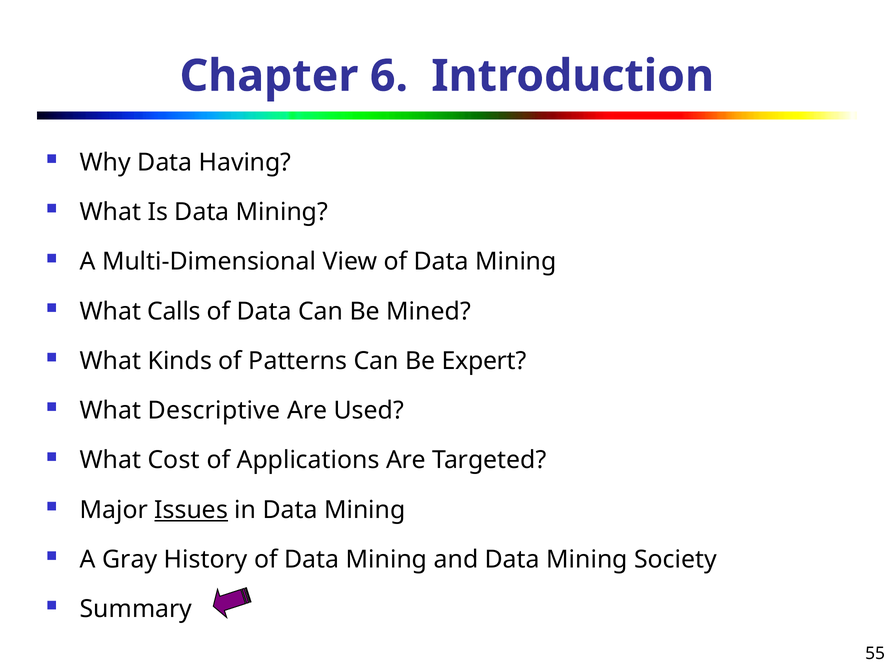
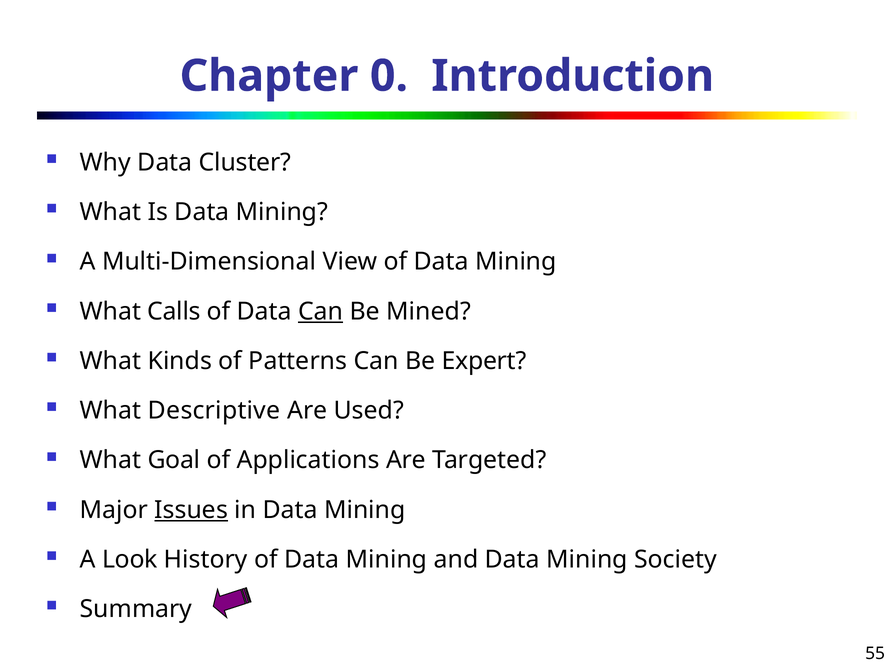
6: 6 -> 0 (389, 76)
Having: Having -> Cluster (245, 163)
Can underline: none -> present (321, 312)
Cost: Cost -> Goal (174, 461)
Gray: Gray -> Look (130, 560)
